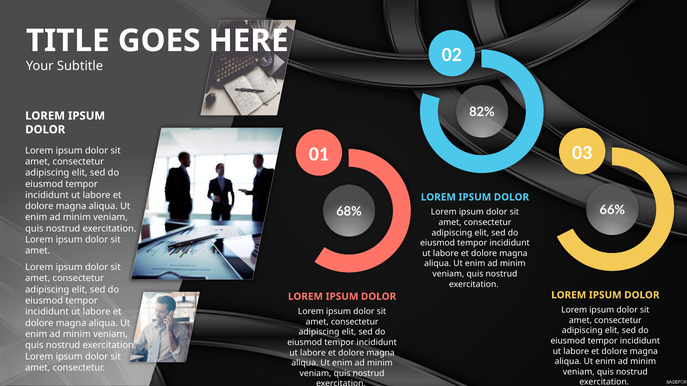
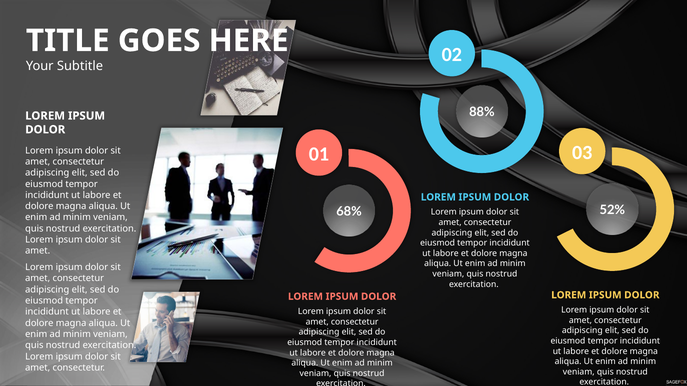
82%: 82% -> 88% (482, 112)
66%: 66% -> 52% (612, 210)
